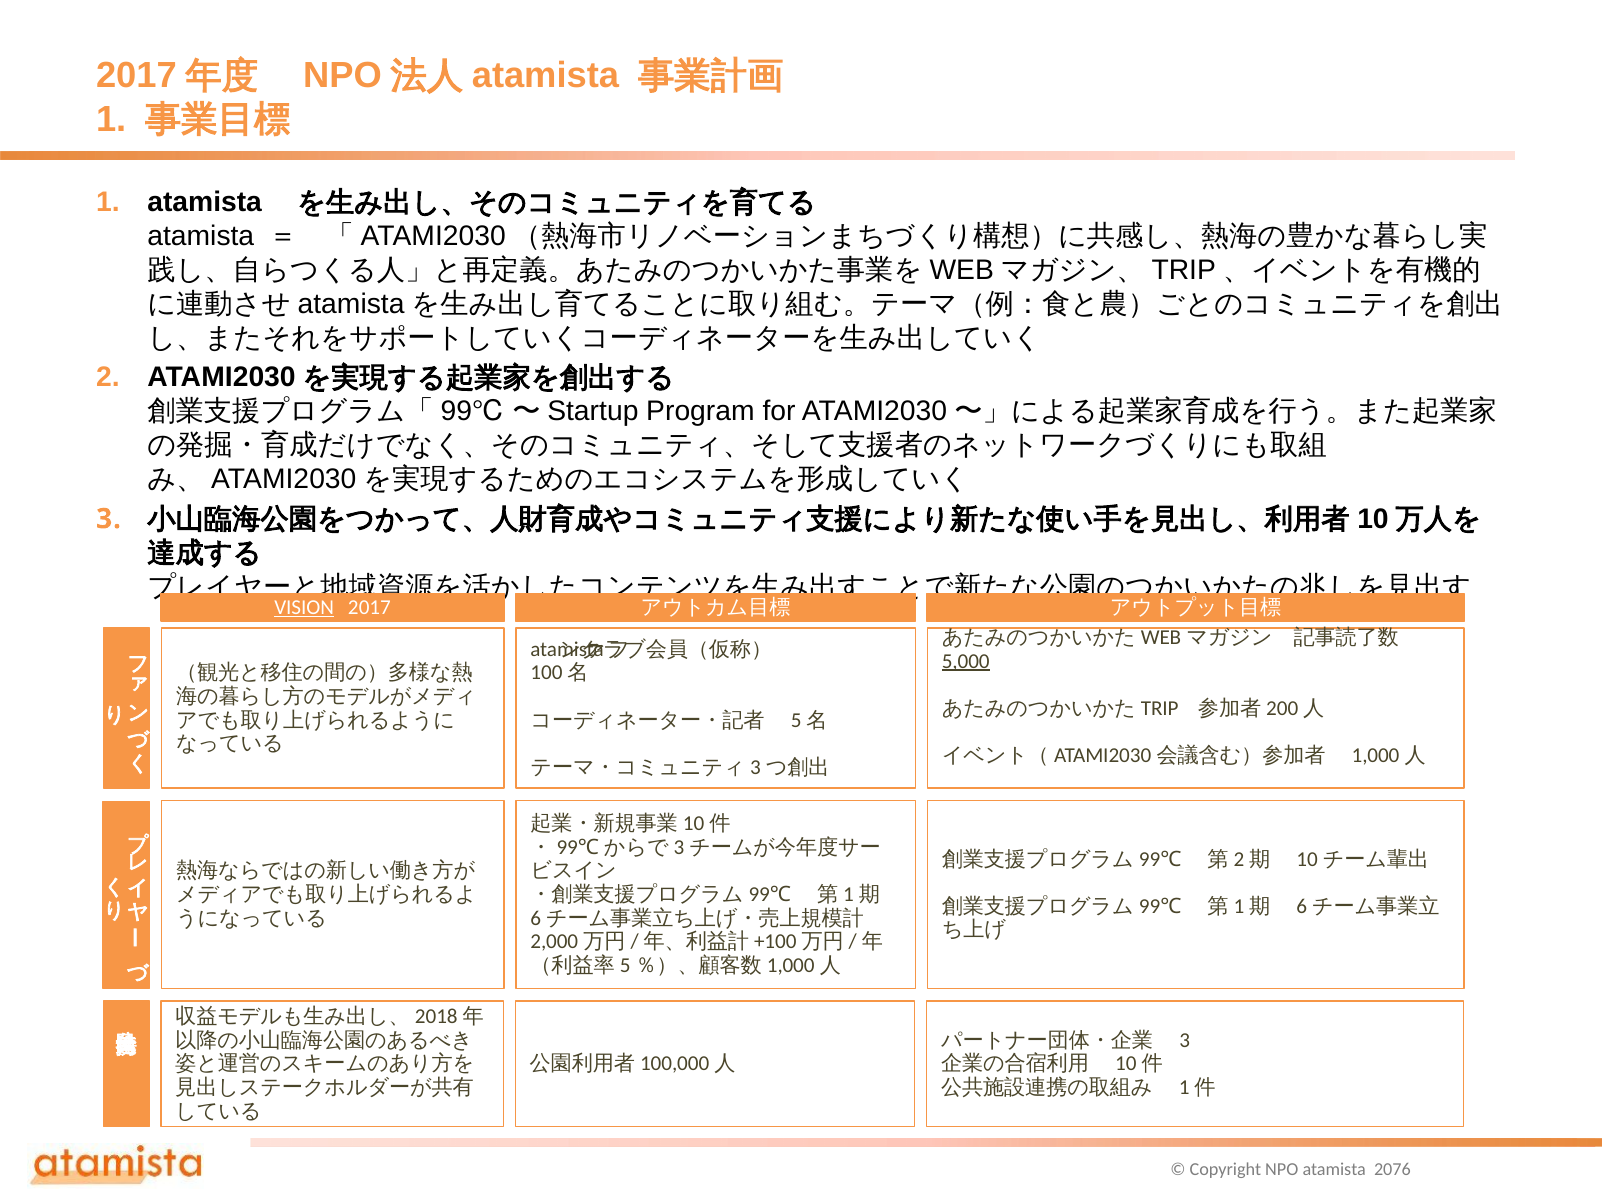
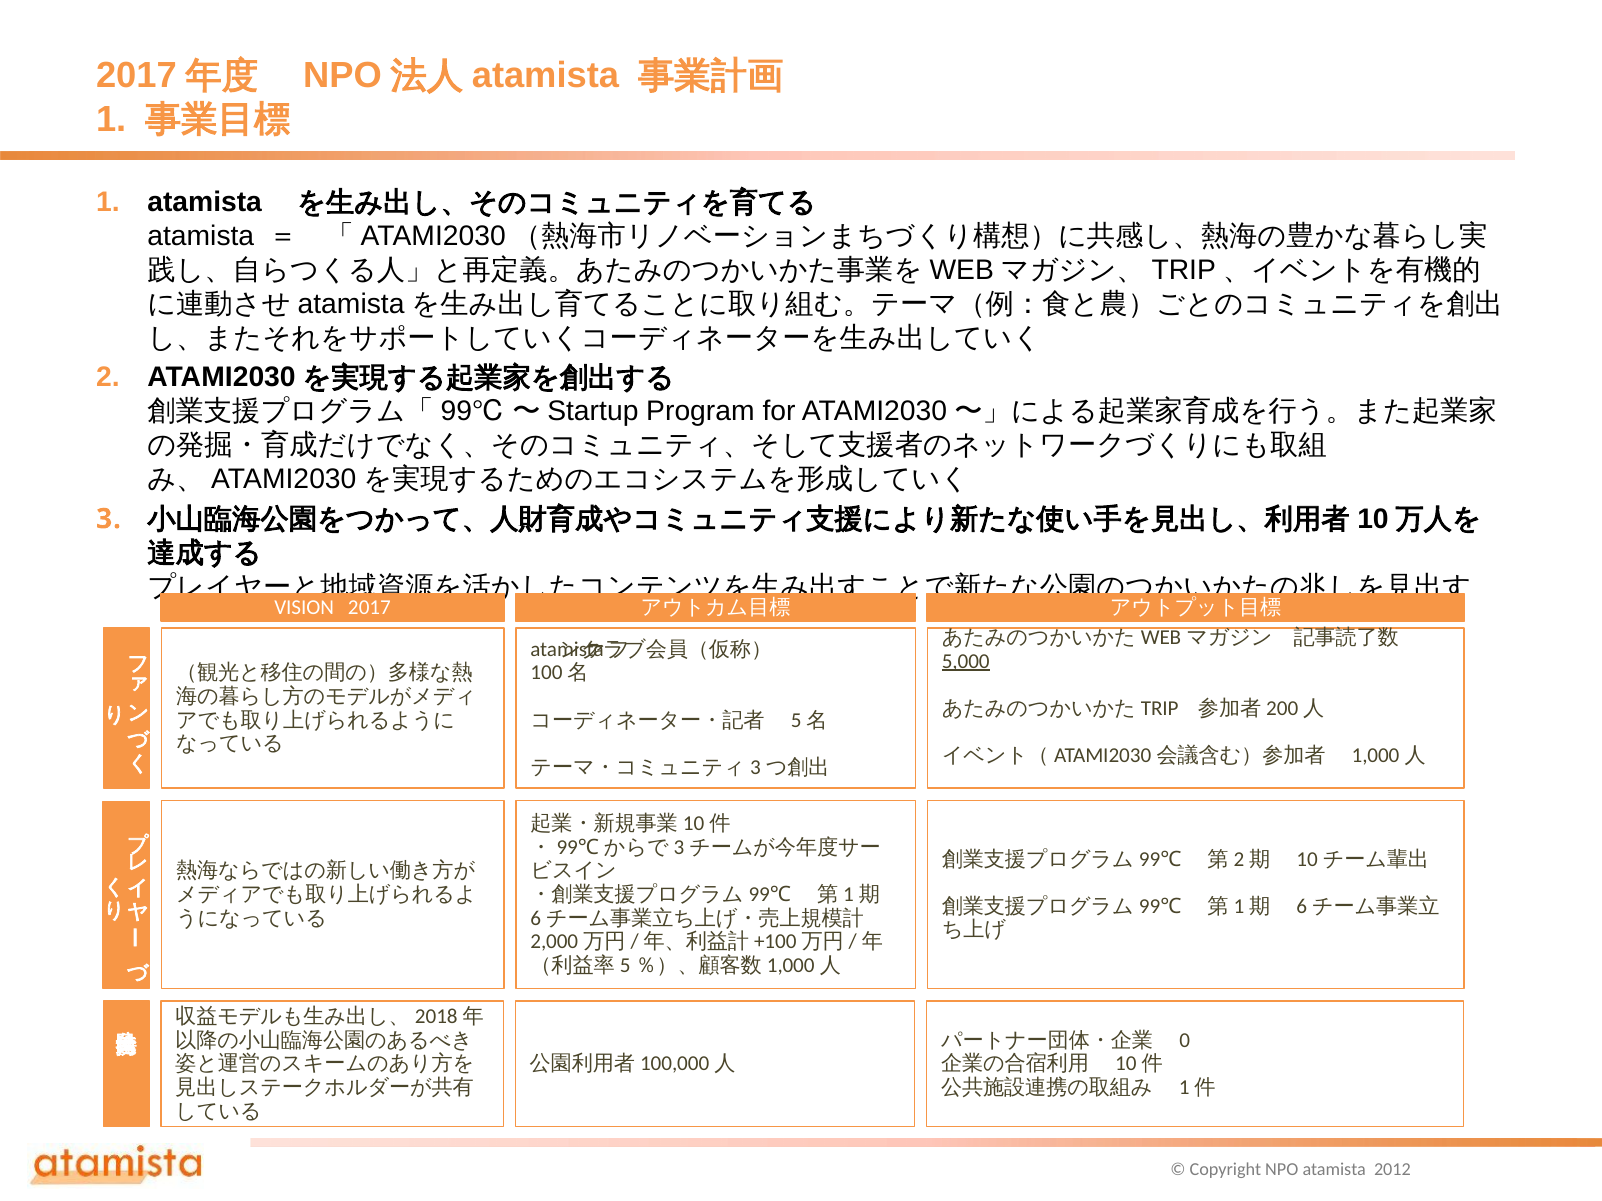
VISION underline: present -> none (304, 608)
3: 3 -> 0 (1185, 1040)
2076: 2076 -> 2012 (1392, 1170)
